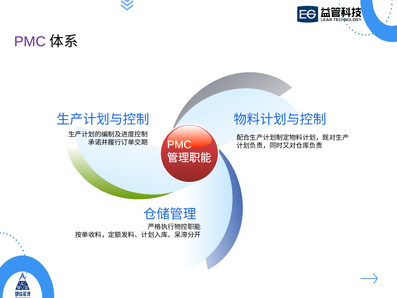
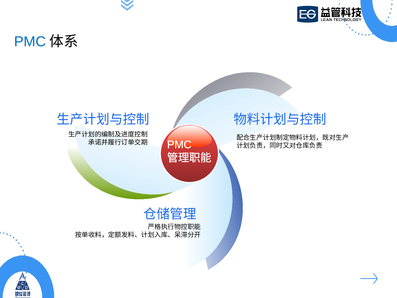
PMC colour: purple -> blue (30, 42)
